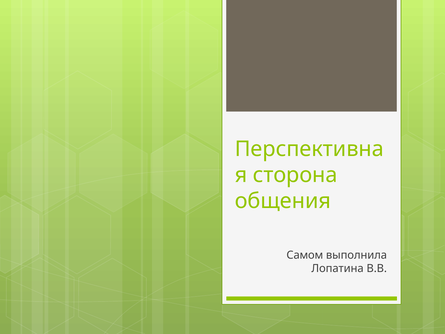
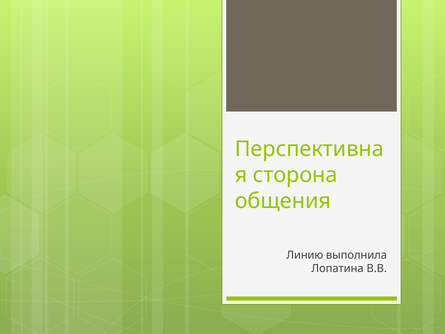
Самом: Самом -> Линию (305, 255)
